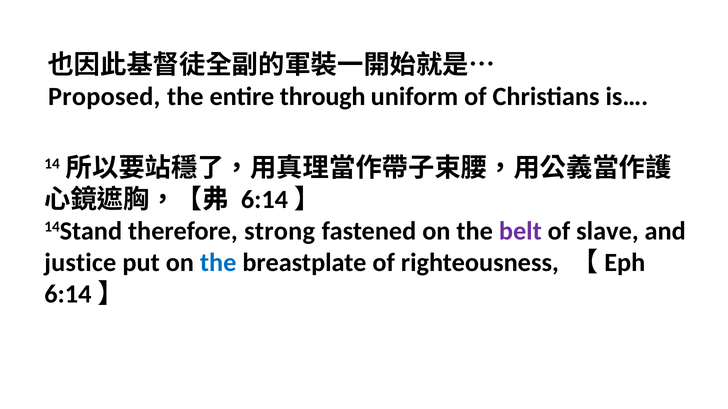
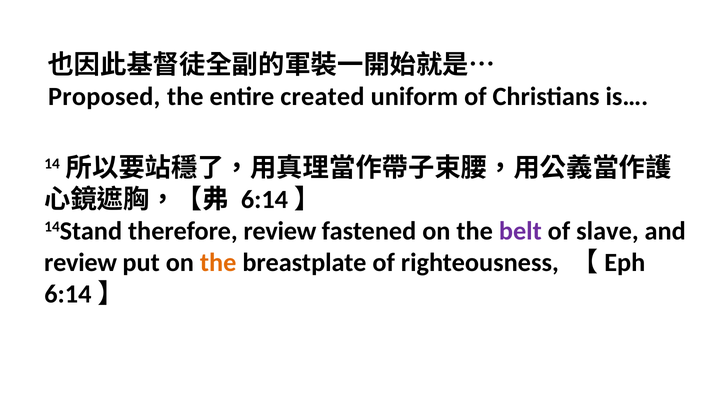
through: through -> created (322, 97)
therefore strong: strong -> review (280, 231)
justice: justice -> review (81, 263)
the colour: blue -> orange (218, 263)
